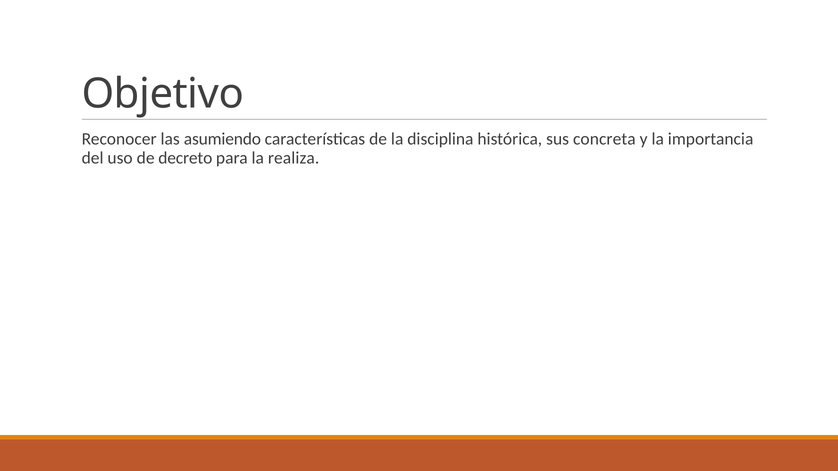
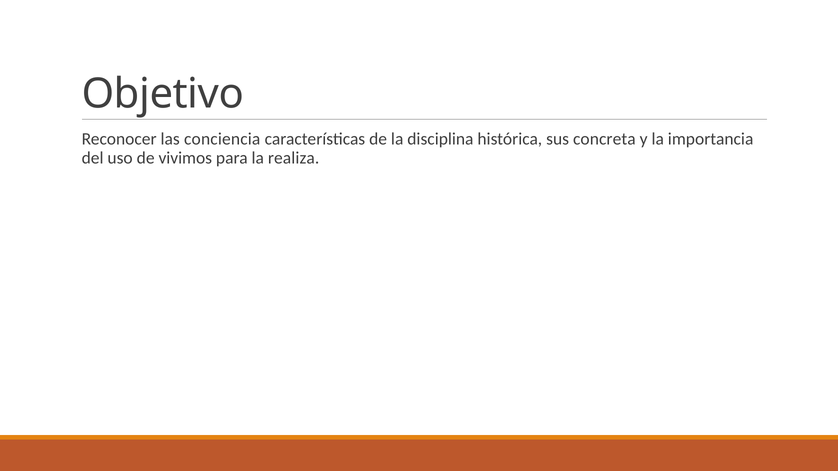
asumiendo: asumiendo -> conciencia (222, 139)
decreto: decreto -> vivimos (185, 158)
